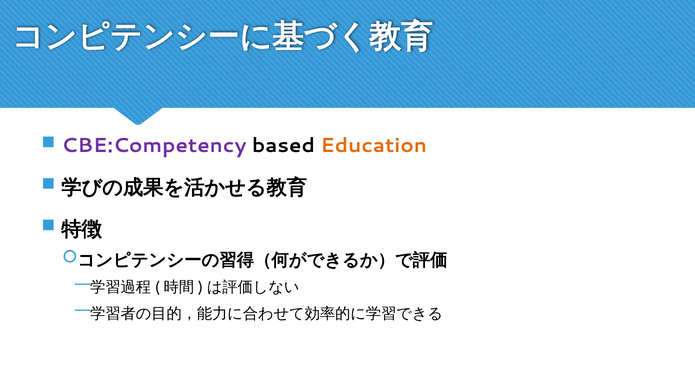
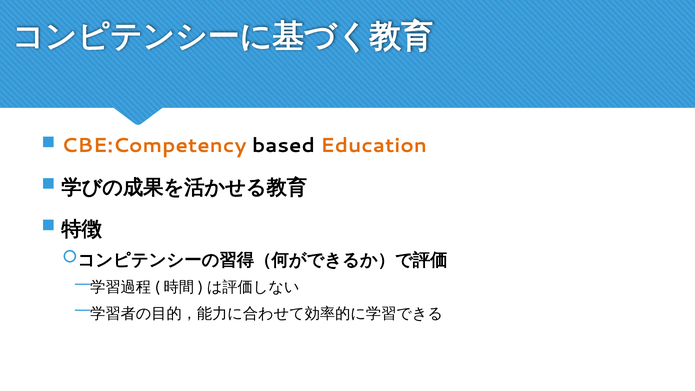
CBE:Competency colour: purple -> orange (154, 146)
